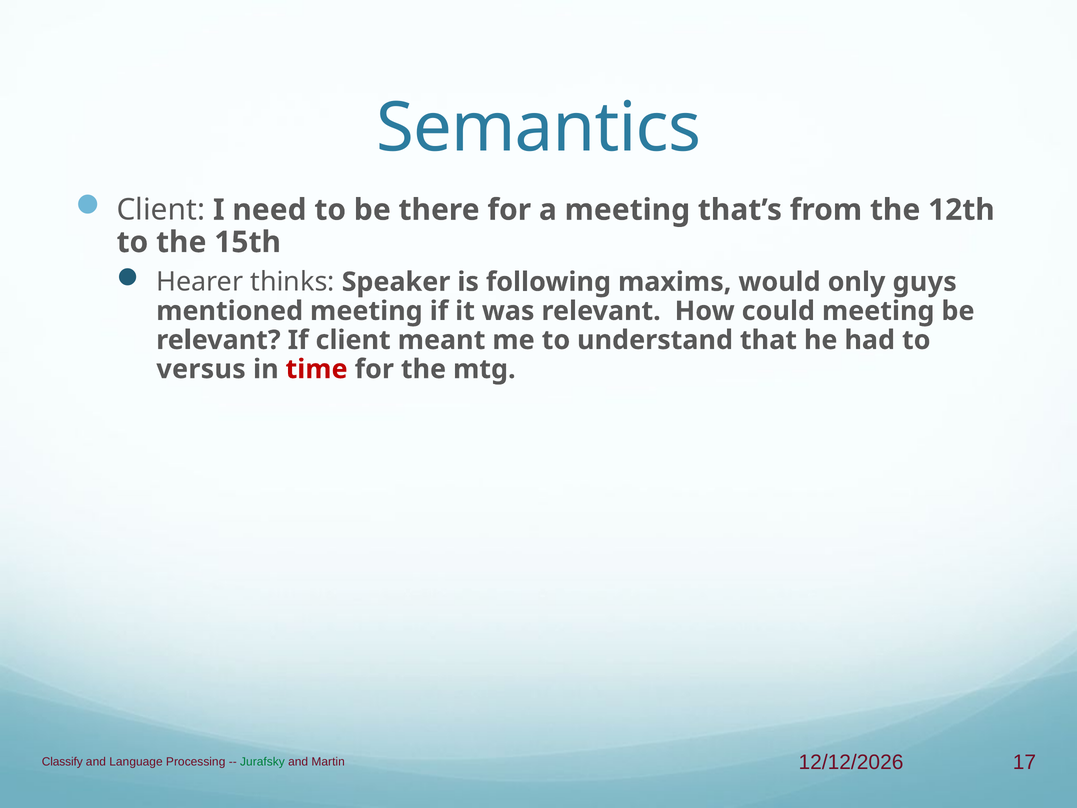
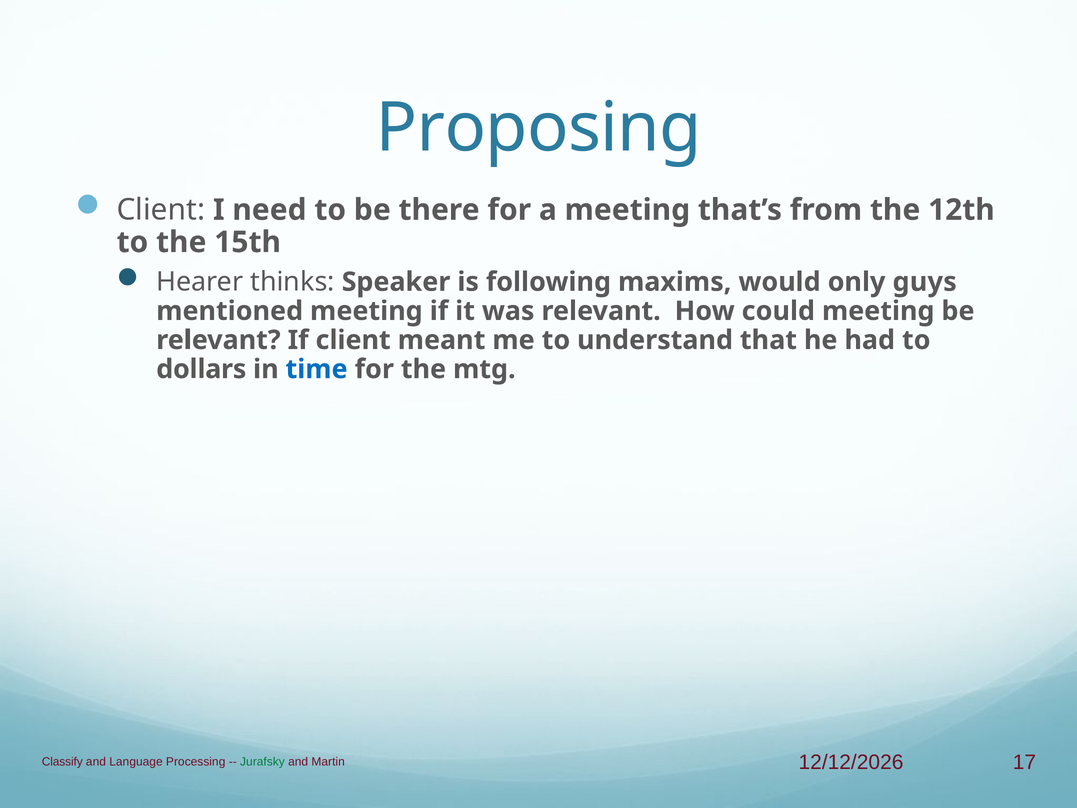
Semantics: Semantics -> Proposing (539, 128)
versus: versus -> dollars (201, 369)
time colour: red -> blue (317, 369)
